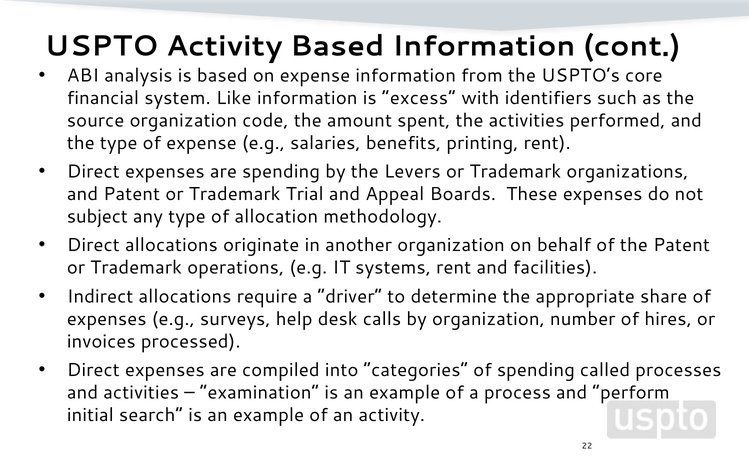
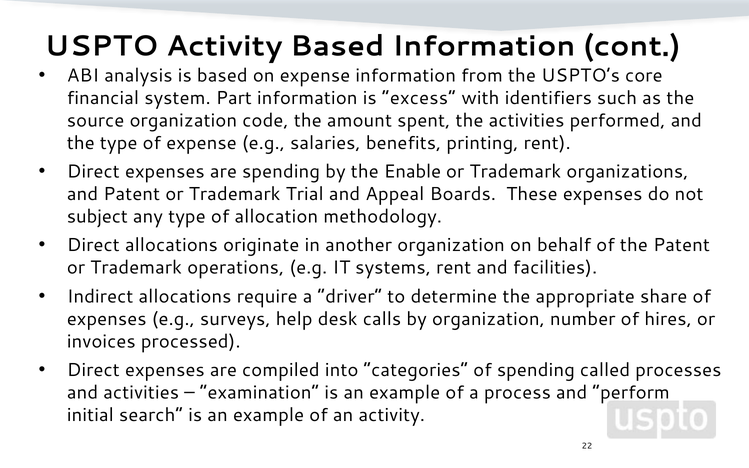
Like: Like -> Part (234, 98)
Levers: Levers -> Enable (412, 172)
